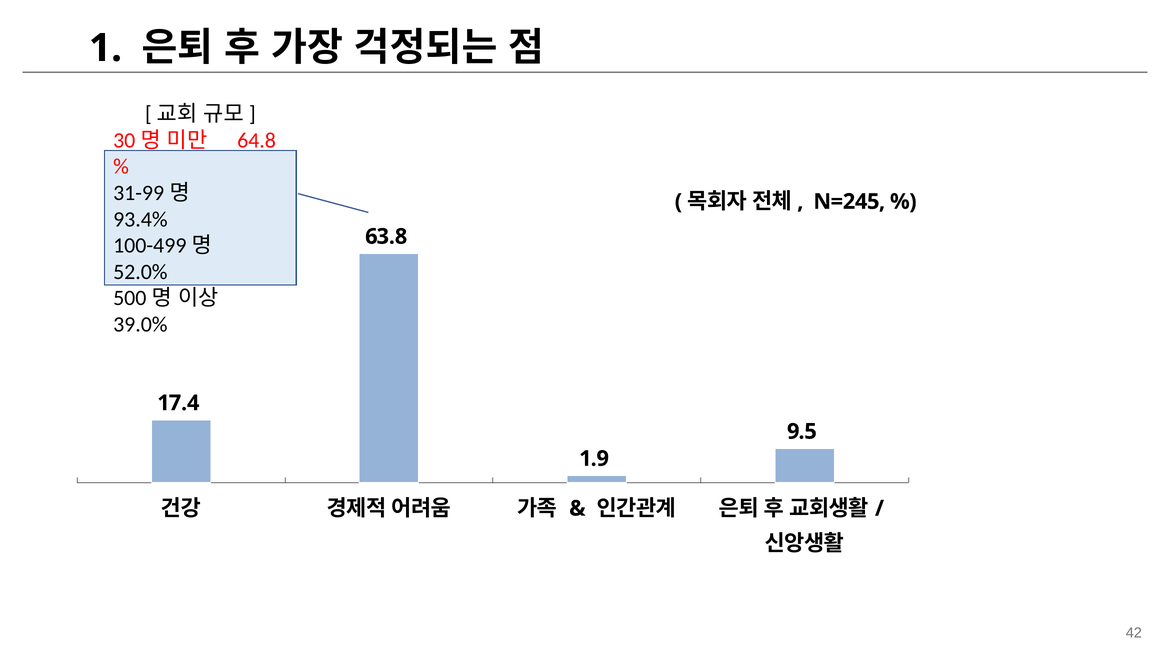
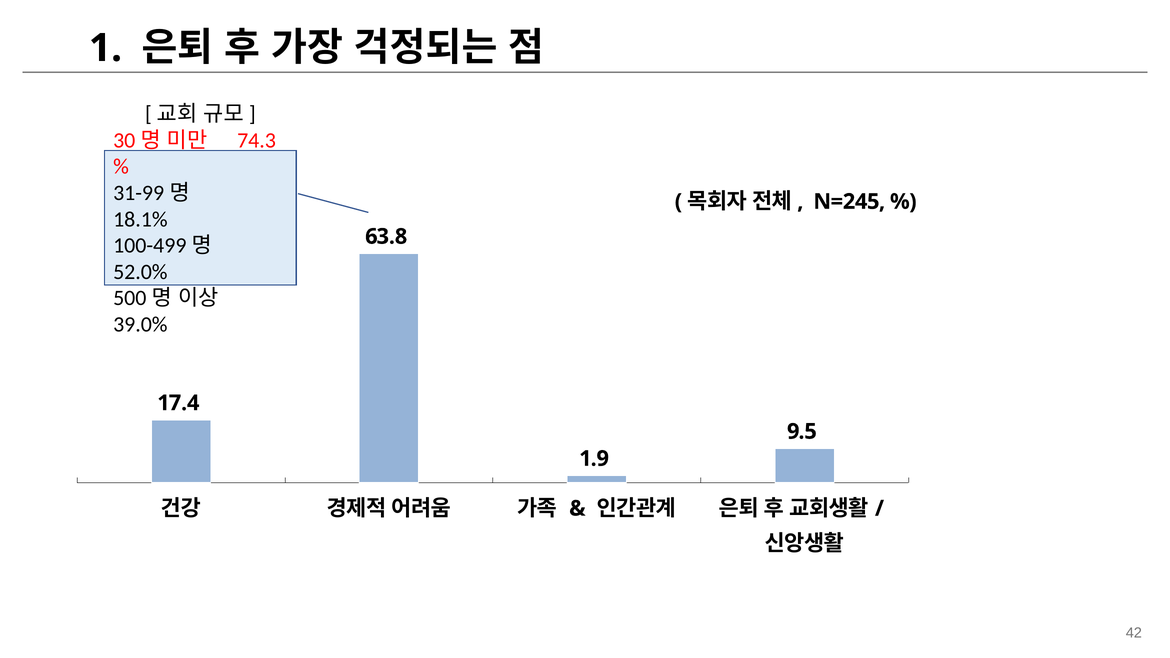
64.8: 64.8 -> 74.3 (257, 140)
93.4%: 93.4% -> 18.1% (140, 219)
